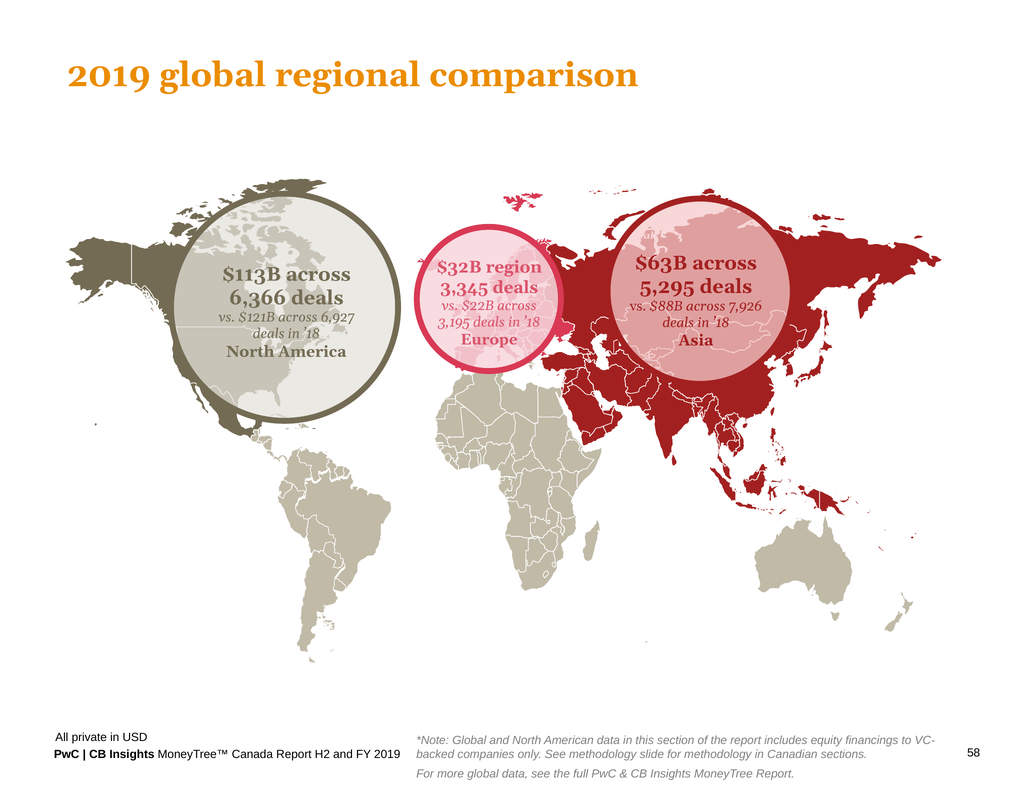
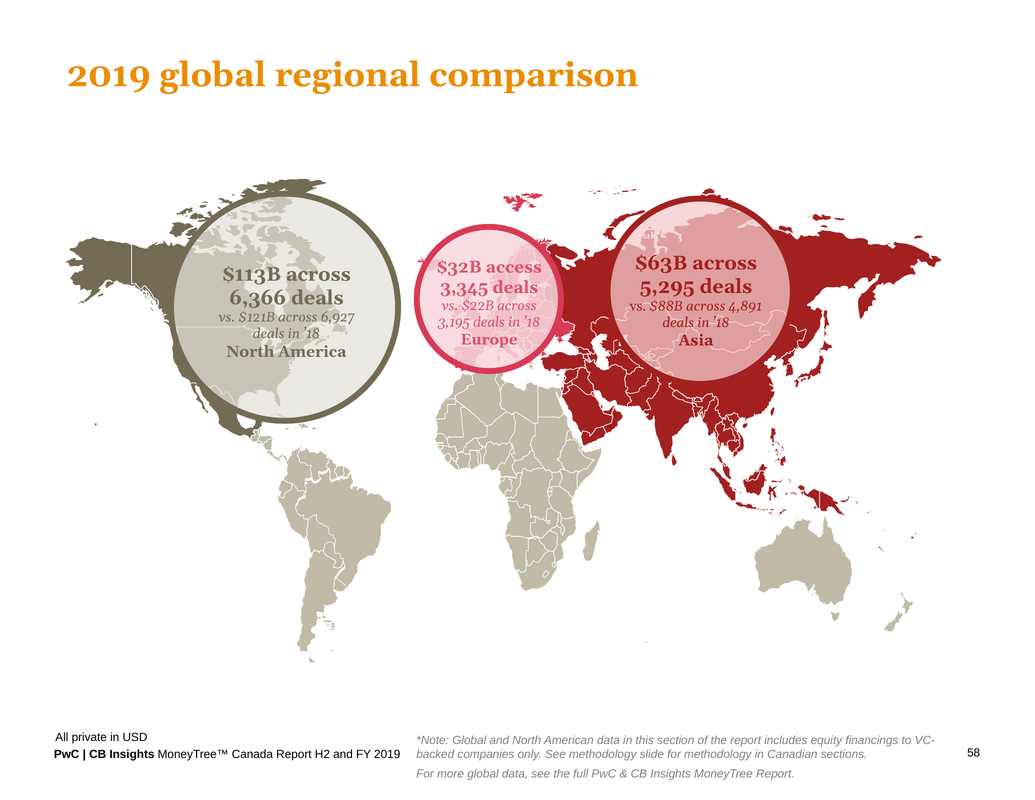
region: region -> access (514, 267)
7,926: 7,926 -> 4,891 (745, 306)
